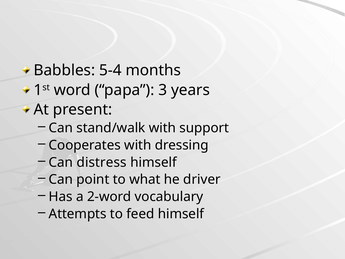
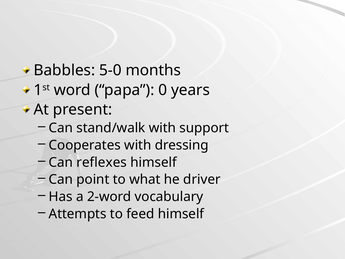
5-4: 5-4 -> 5-0 (110, 70)
3: 3 -> 0 (163, 90)
distress: distress -> reflexes (102, 162)
